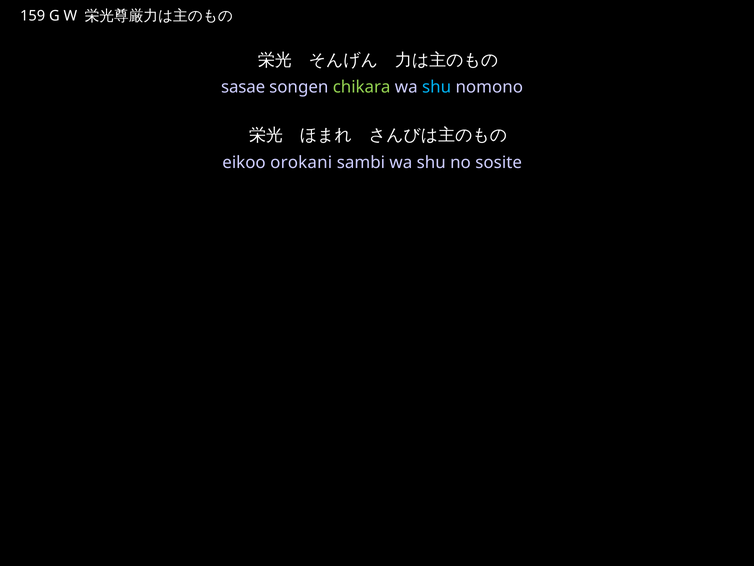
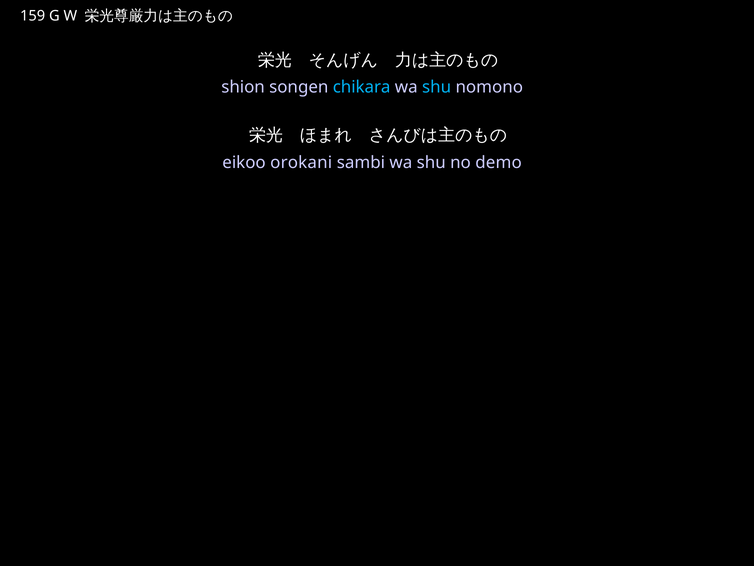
sasae: sasae -> shion (243, 87)
chikara colour: light green -> light blue (362, 87)
sosite: sosite -> demo (499, 162)
